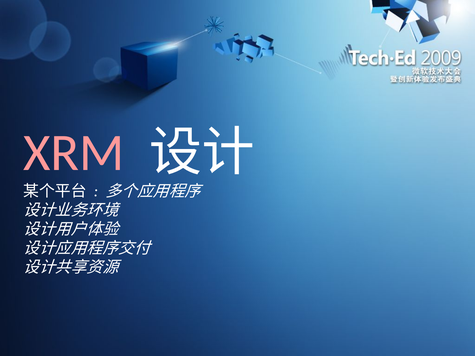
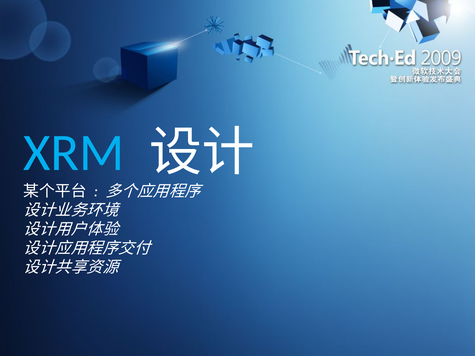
XRM colour: pink -> light blue (74, 153)
